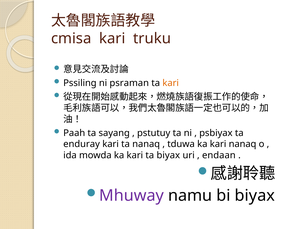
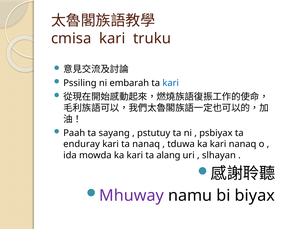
psraman: psraman -> embarah (129, 83)
kari colour: orange -> blue (171, 83)
ta biyax: biyax -> alang (168, 156)
endaan: endaan -> slhayan (219, 156)
